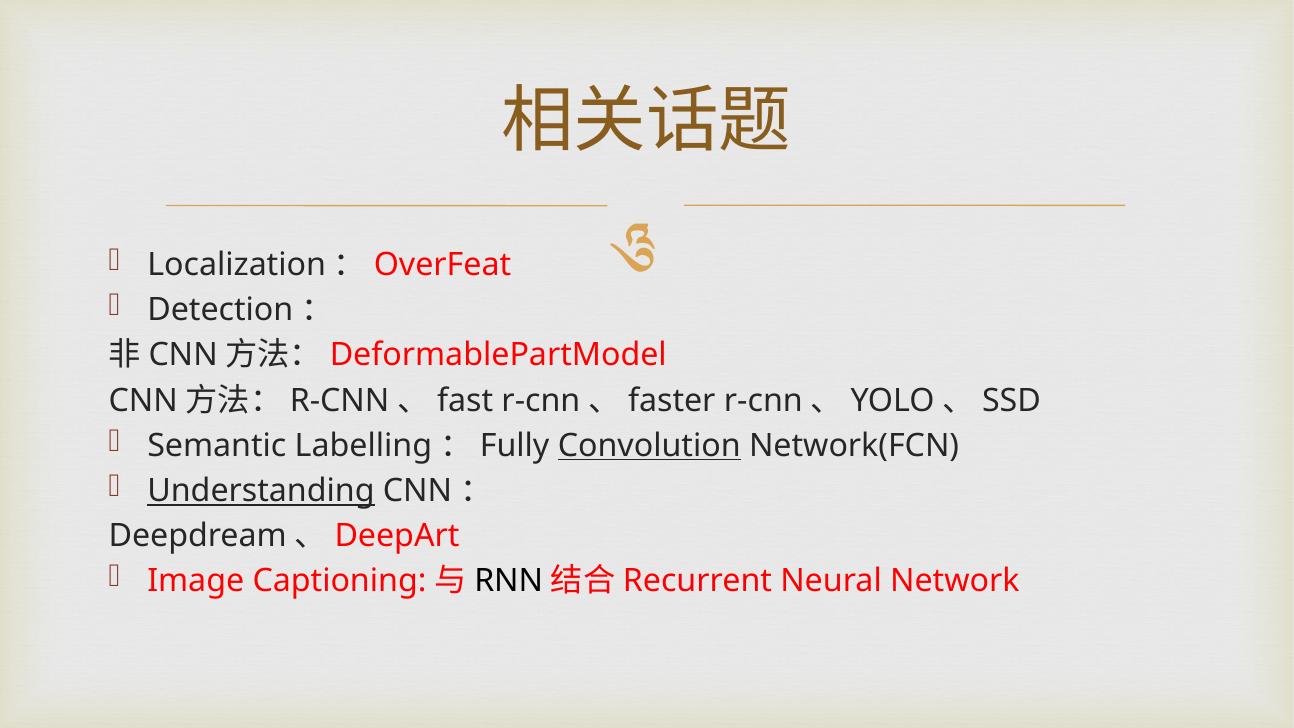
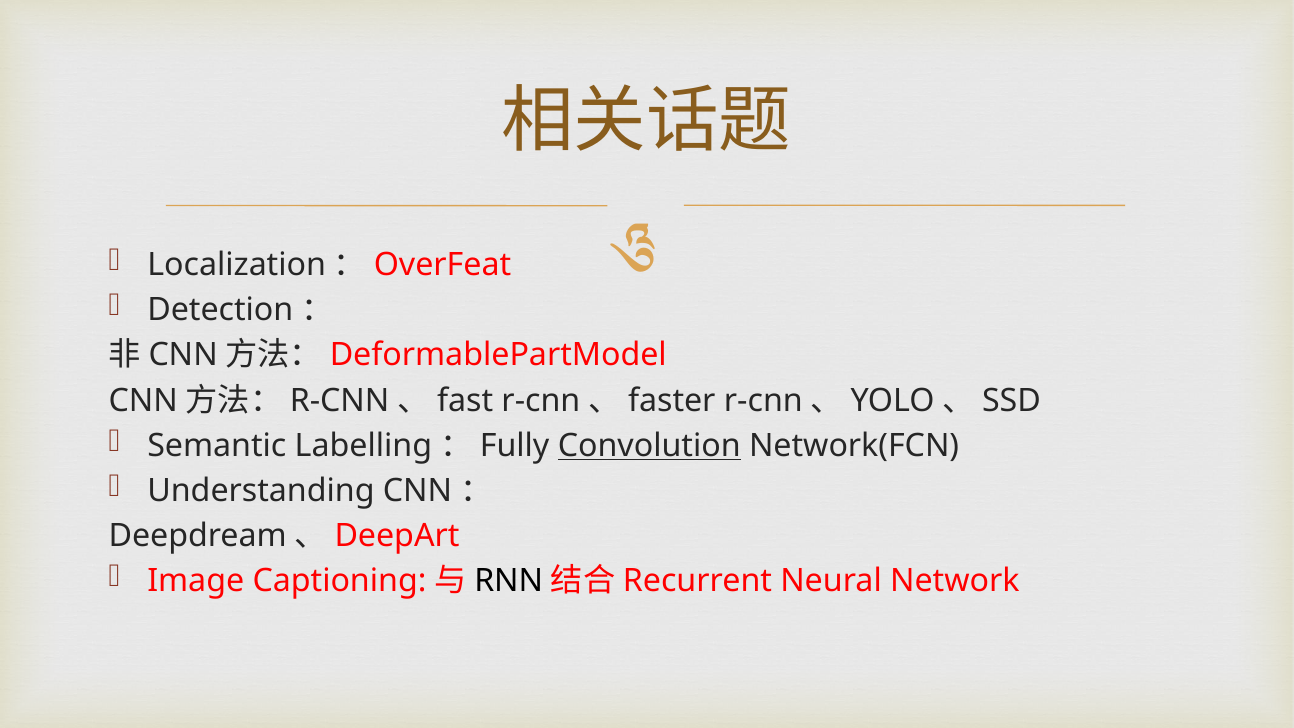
Understanding underline: present -> none (261, 491)
